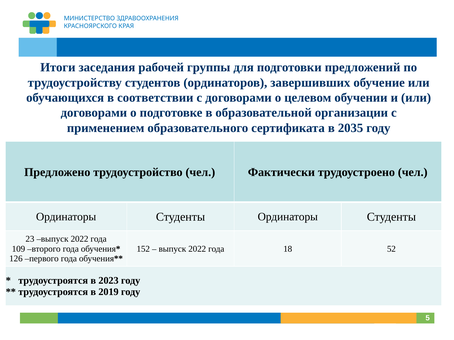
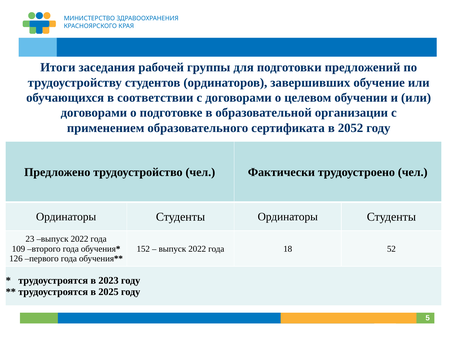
2035: 2035 -> 2052 (351, 128)
2019: 2019 -> 2025 (109, 292)
